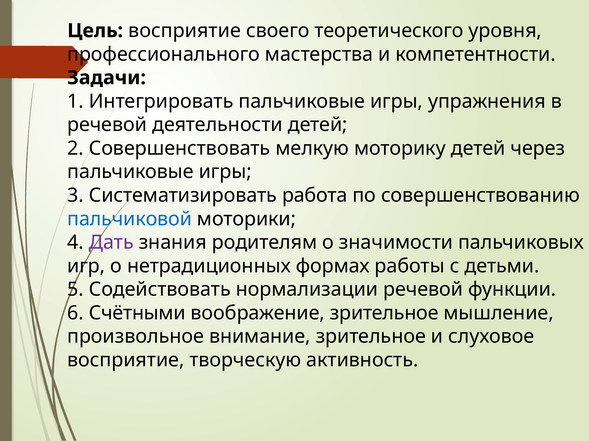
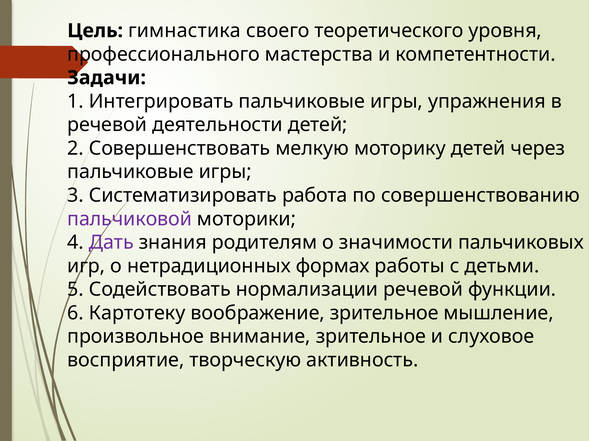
Цель восприятие: восприятие -> гимнастика (185, 31)
пальчиковой colour: blue -> purple (130, 219)
Счётными: Счётными -> Картотеку (137, 313)
